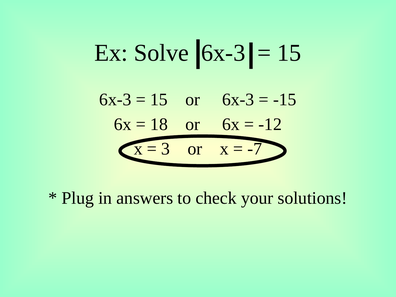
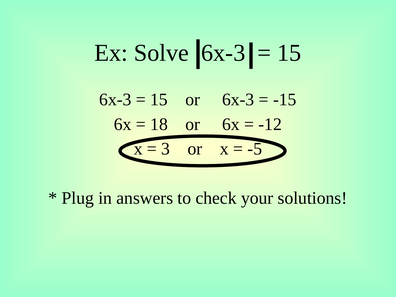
-7: -7 -> -5 (255, 149)
